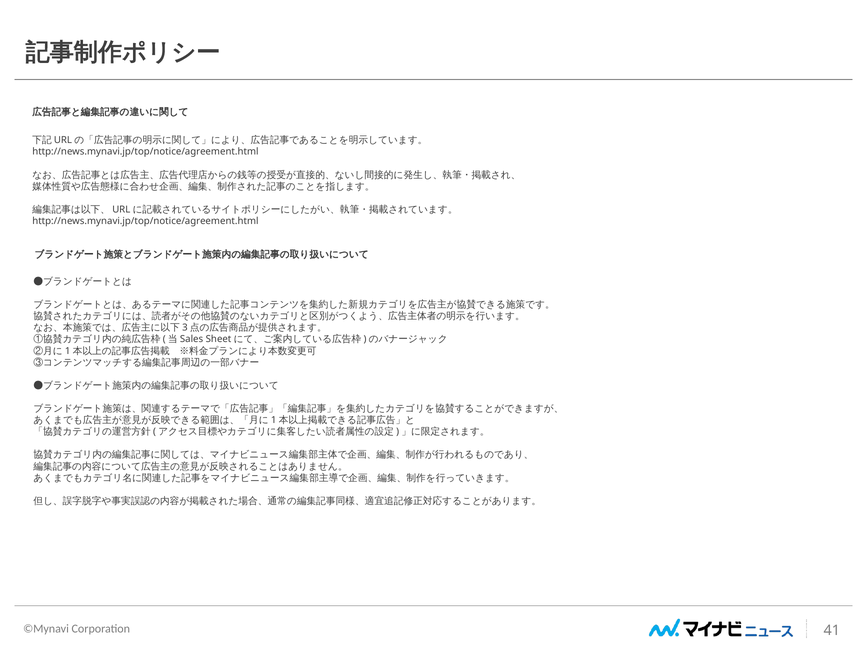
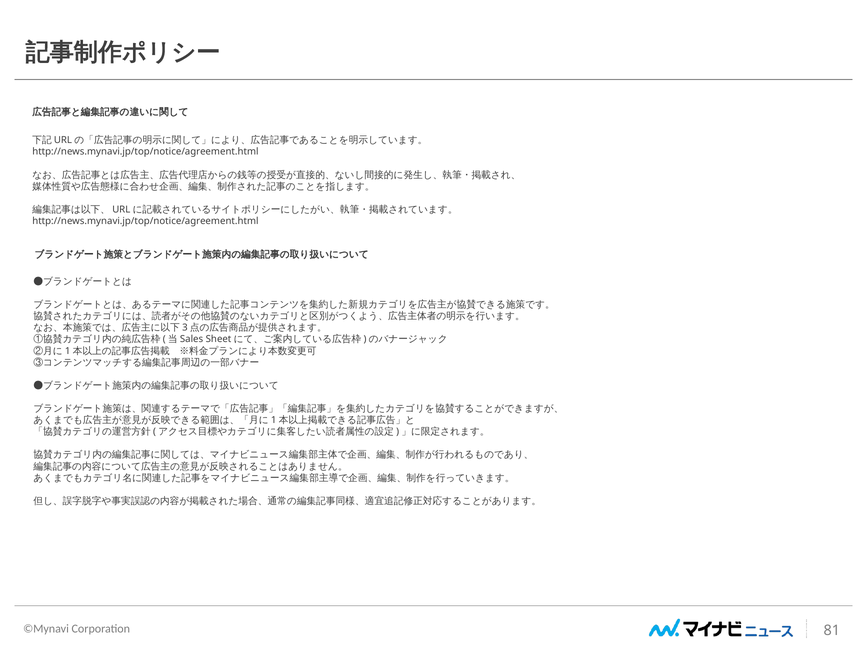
41: 41 -> 81 (832, 631)
